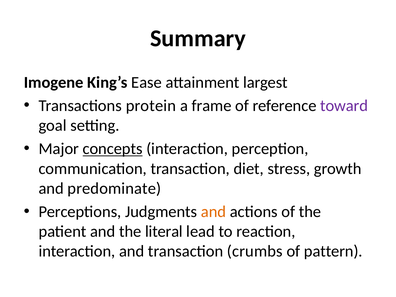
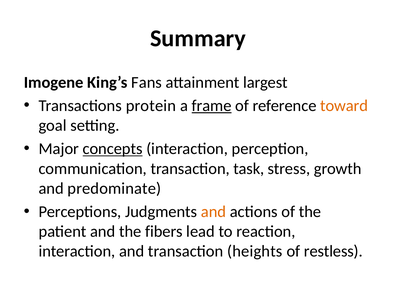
Ease: Ease -> Fans (147, 82)
frame underline: none -> present (212, 106)
toward colour: purple -> orange (344, 106)
diet: diet -> task (249, 169)
literal: literal -> fibers (164, 232)
crumbs: crumbs -> heights (255, 251)
pattern: pattern -> restless (333, 251)
